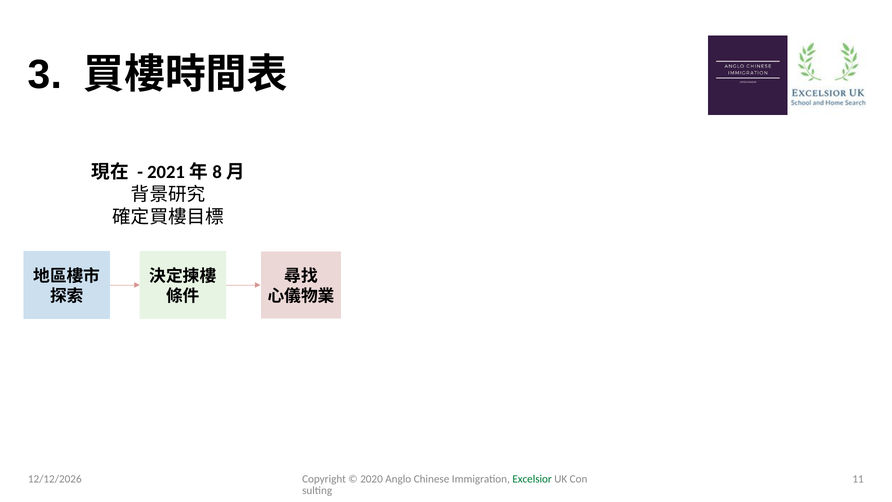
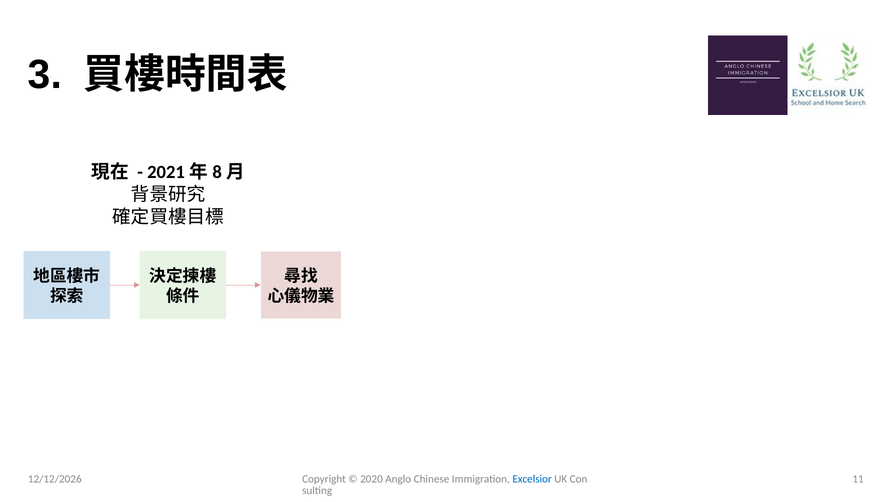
Excelsior colour: green -> blue (532, 479)
